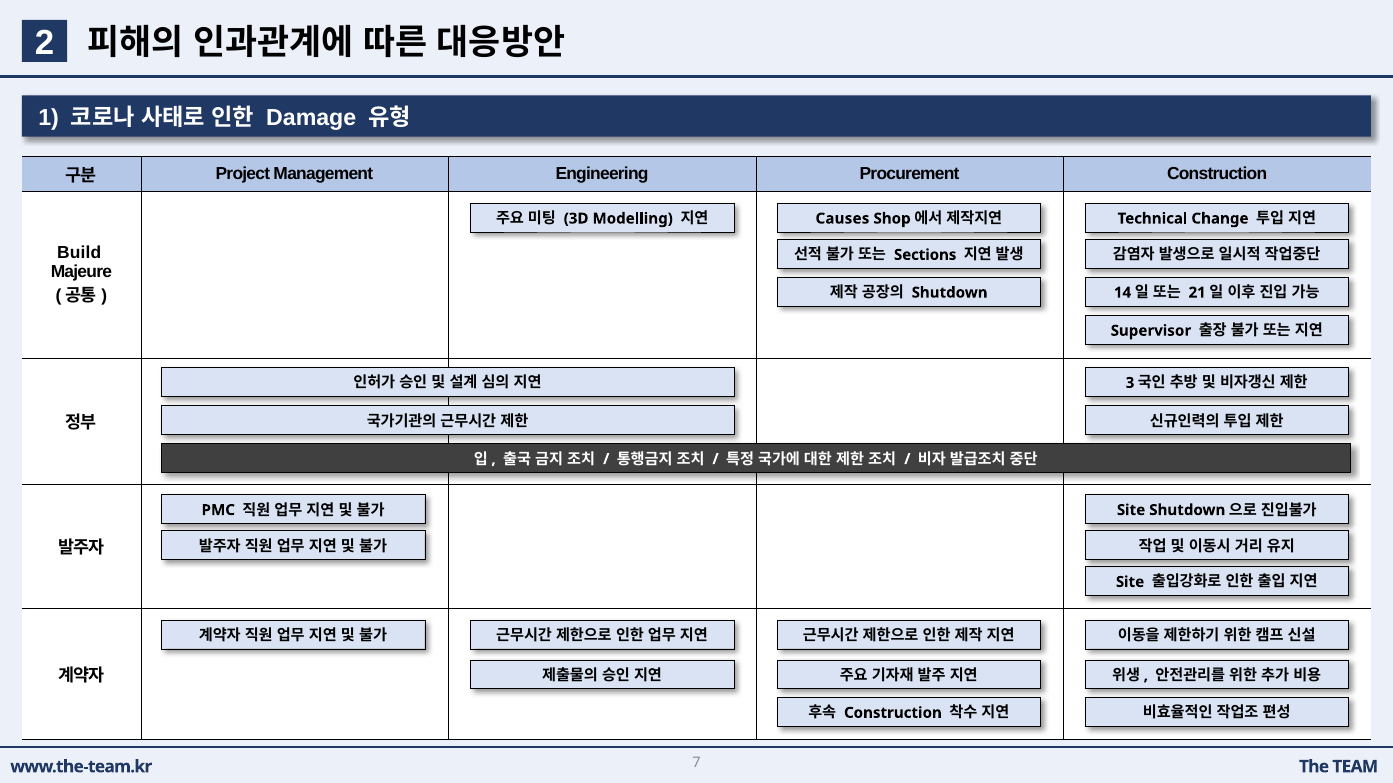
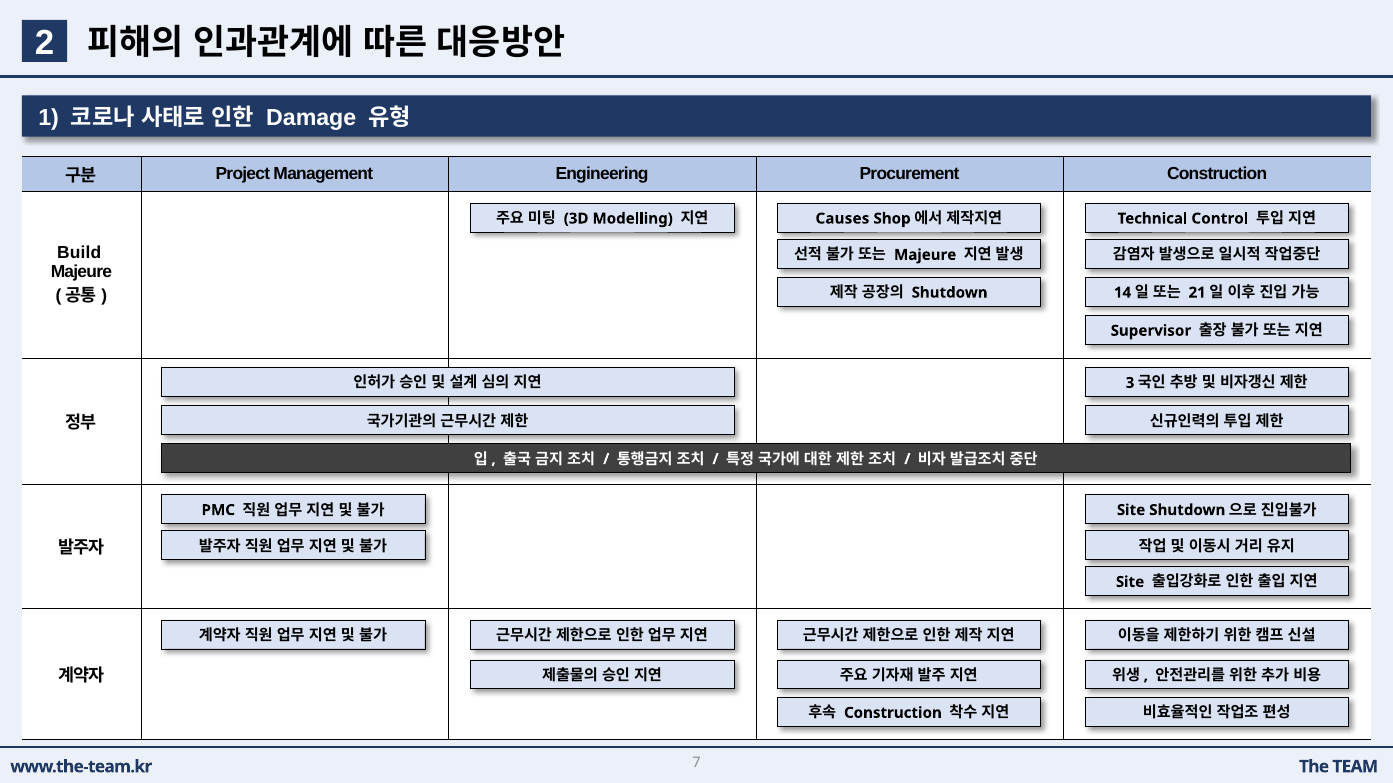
Change: Change -> Control (1220, 219)
Sections: Sections -> Majeure (925, 255)
